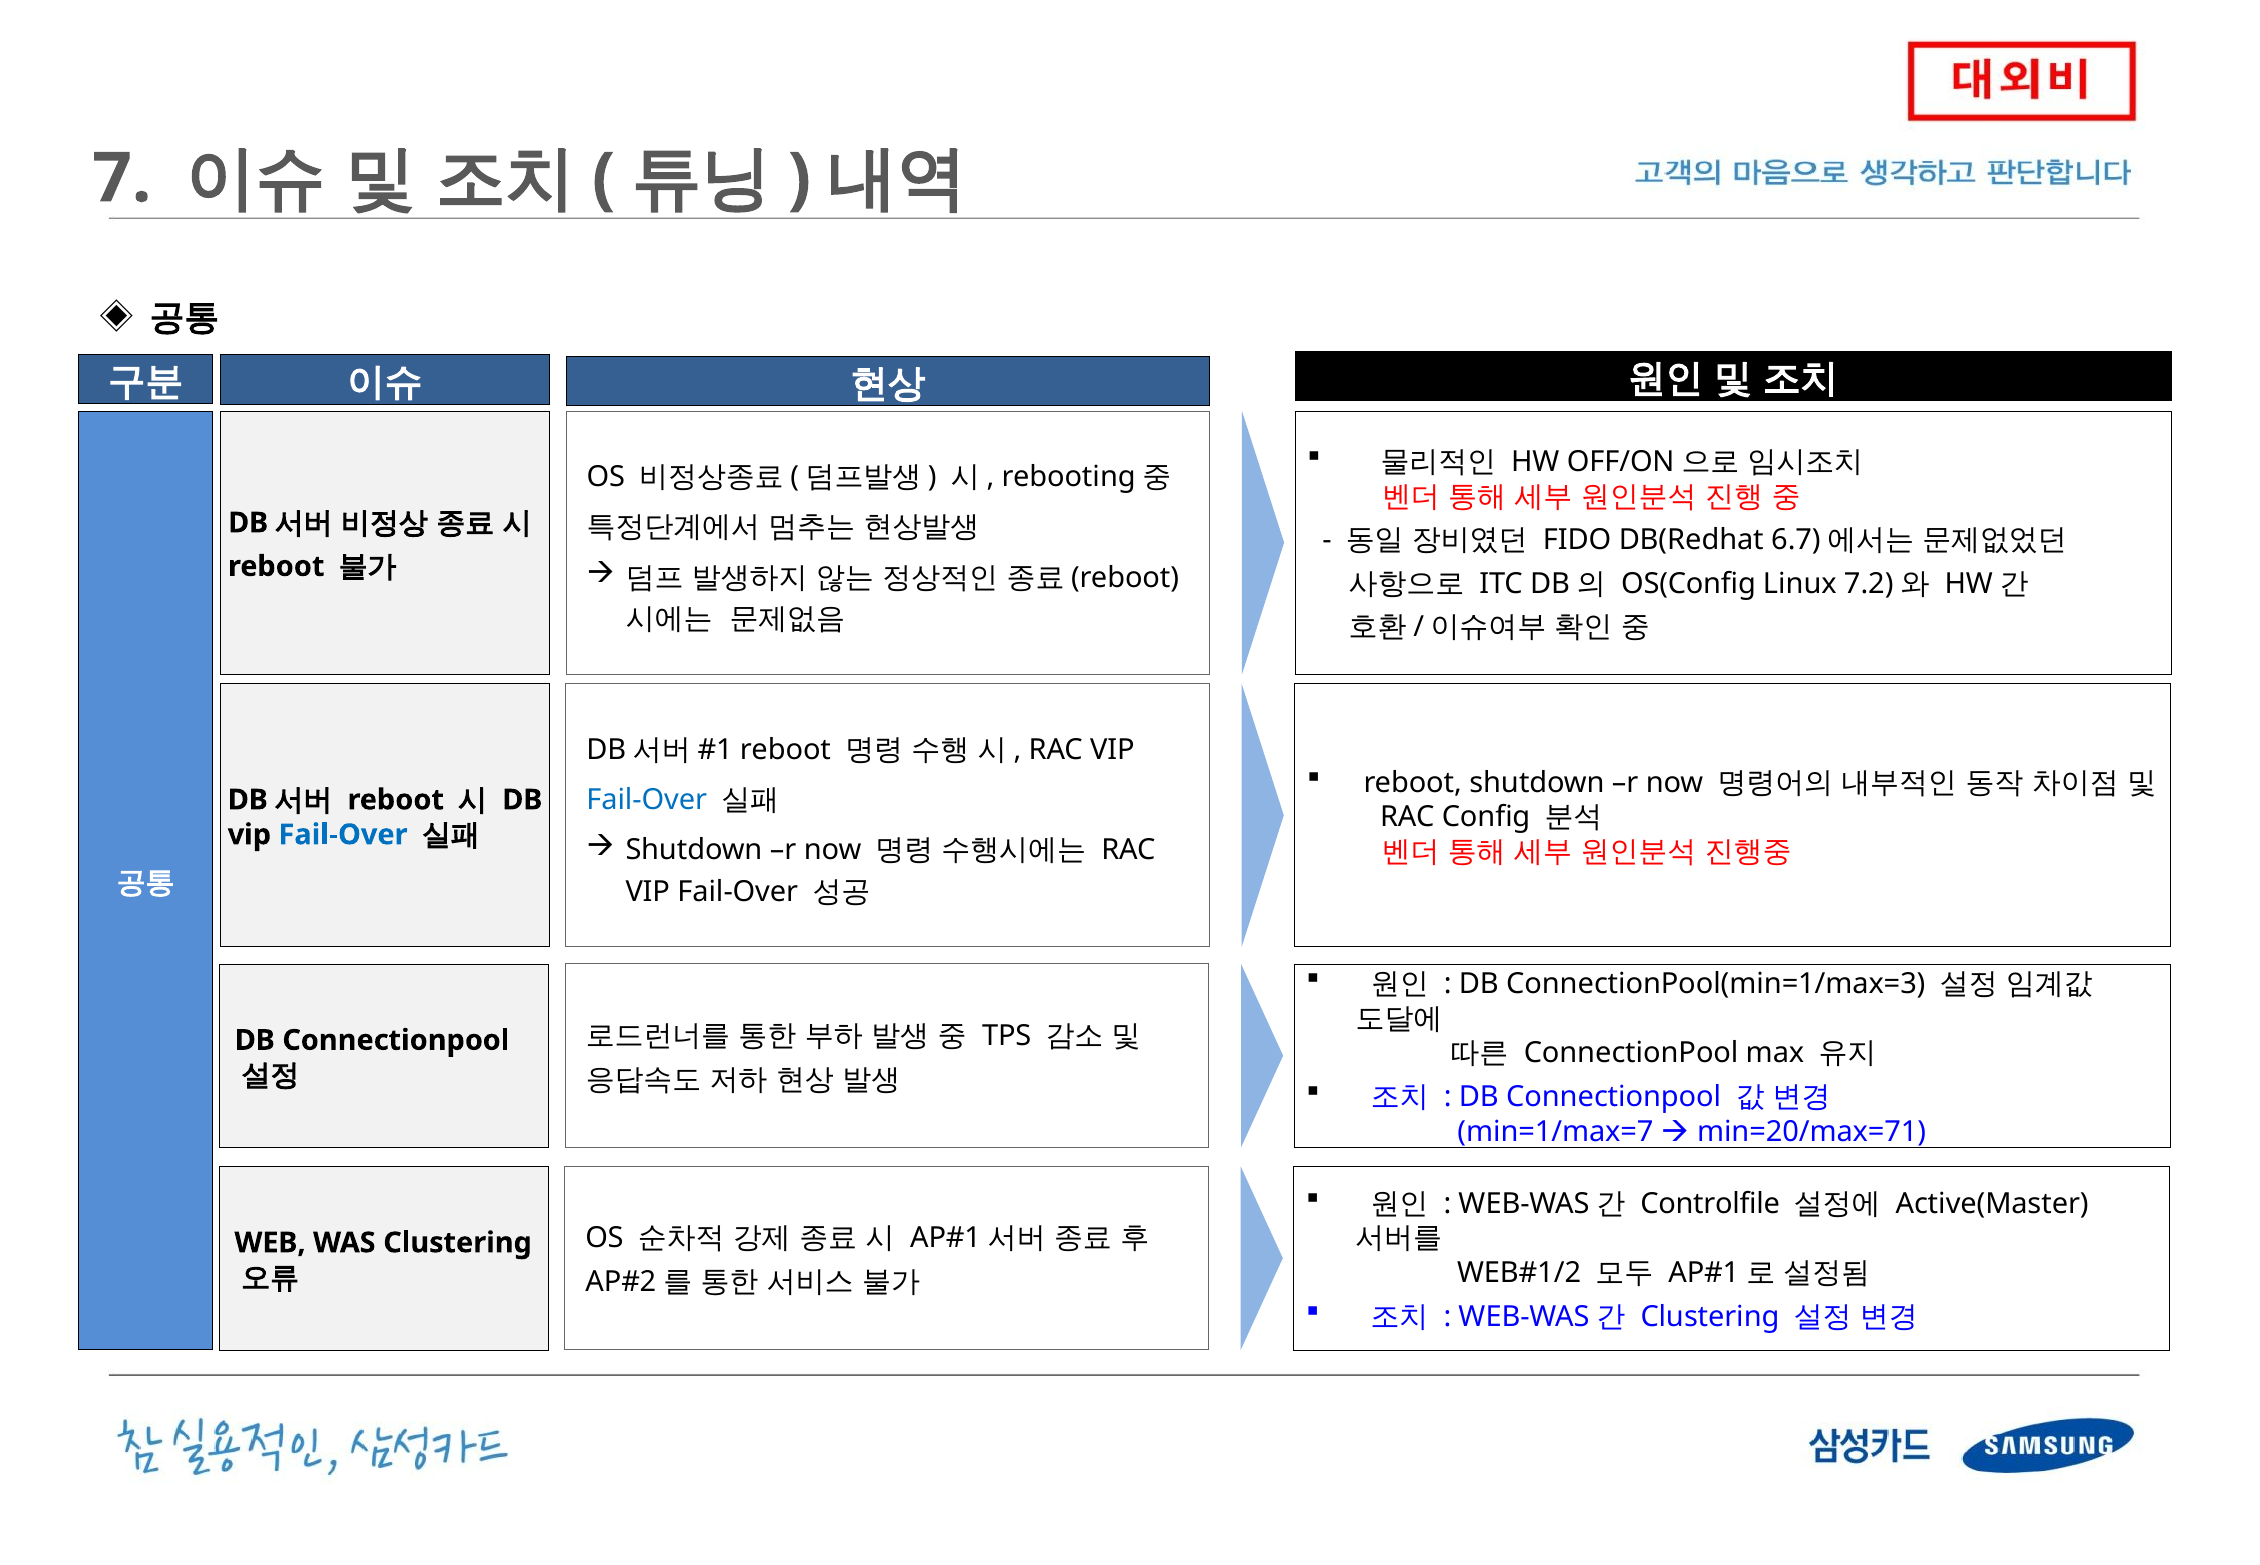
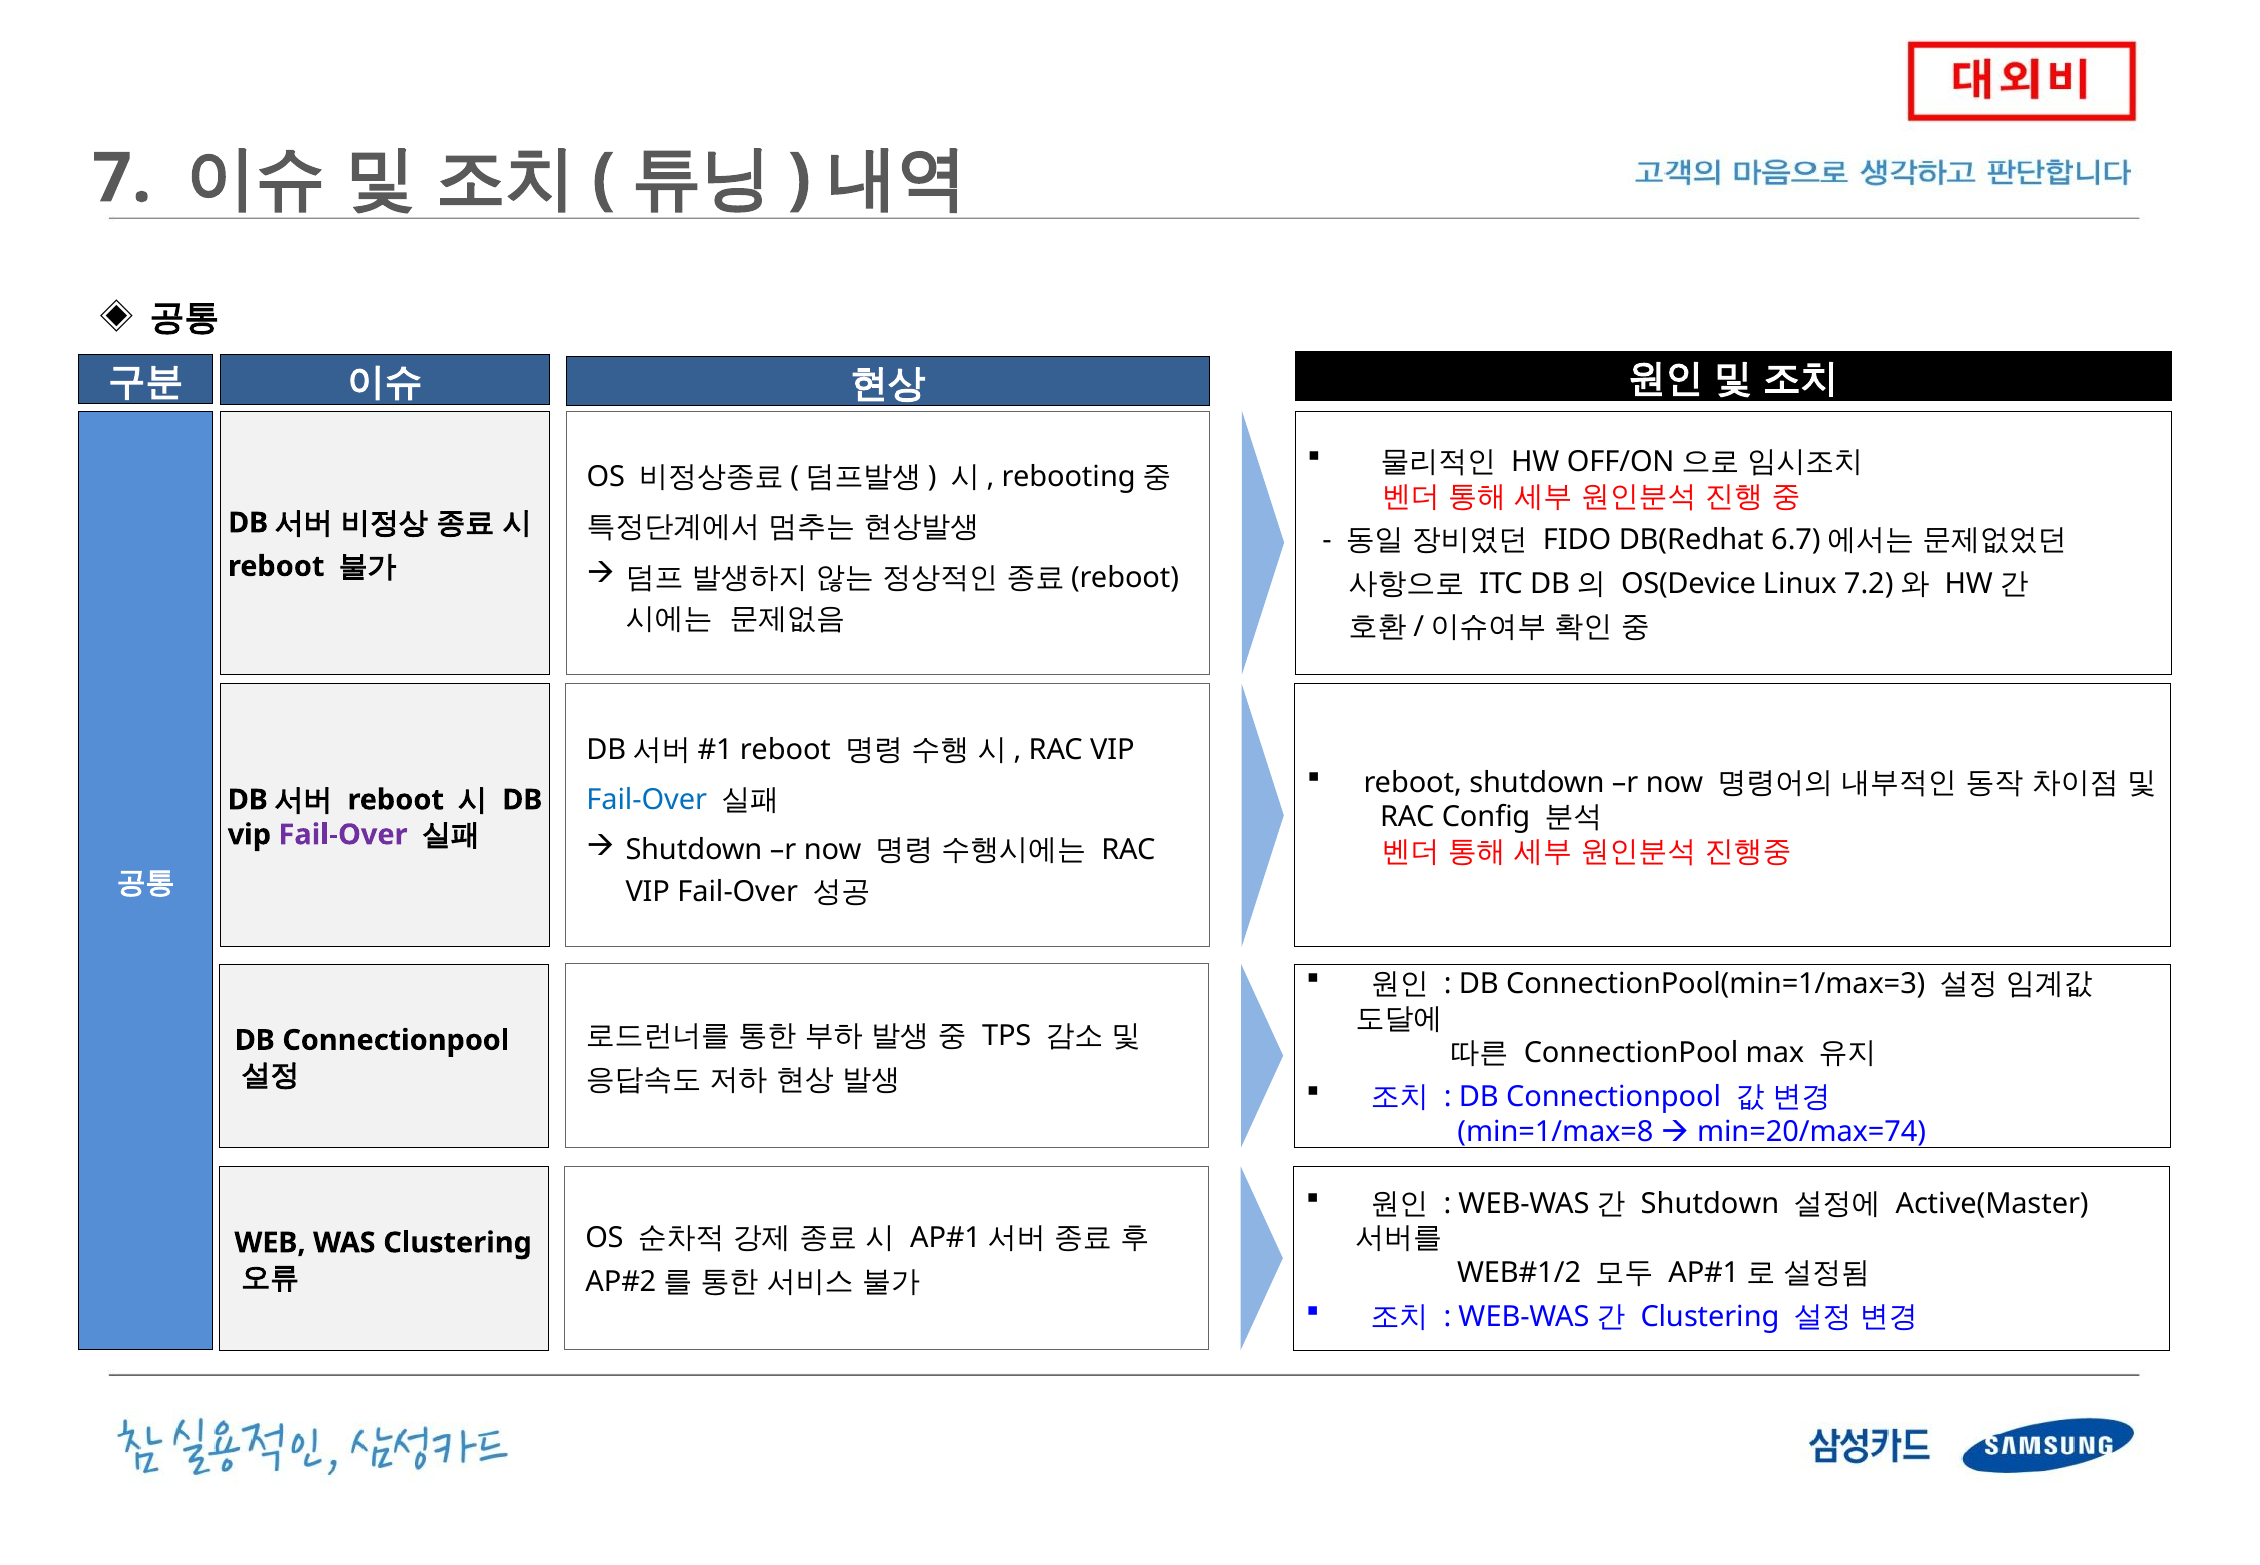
OS(Config: OS(Config -> OS(Device (1689, 584)
Fail-Over colour: blue -> purple (343, 834)
min=1/max=7: min=1/max=7 -> min=1/max=8 (1556, 1131)
min=20/max=71: min=20/max=71 -> min=20/max=74 (1812, 1131)
Controlfile: Controlfile -> Shutdown (1710, 1203)
